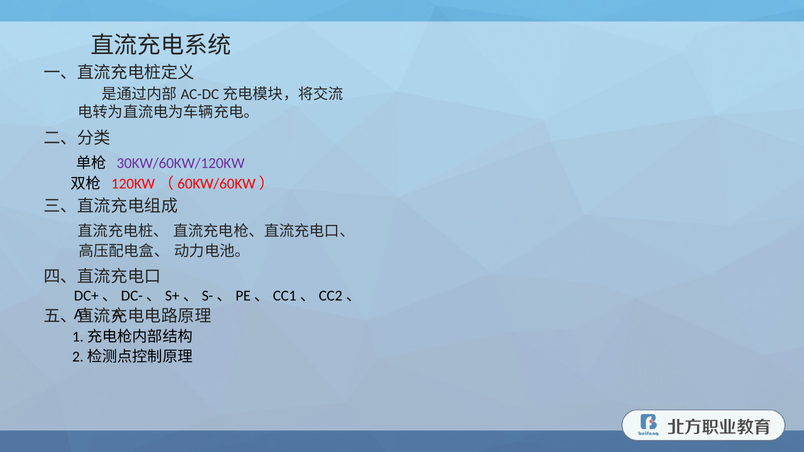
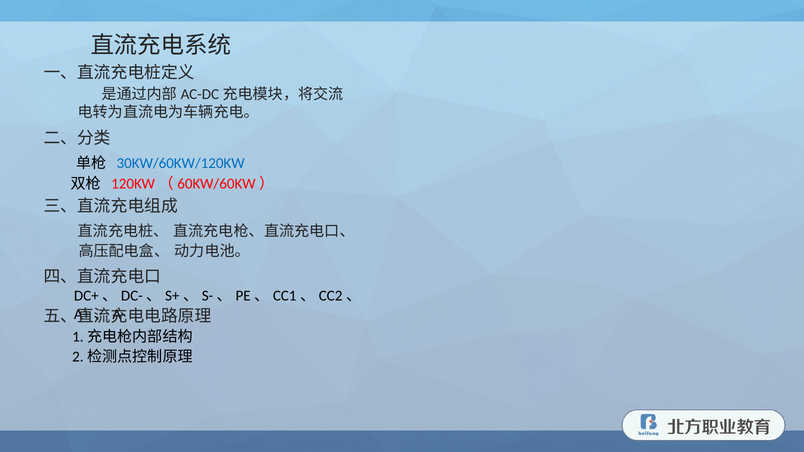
30KW/60KW/120KW colour: purple -> blue (181, 163)
